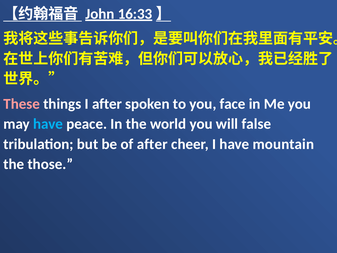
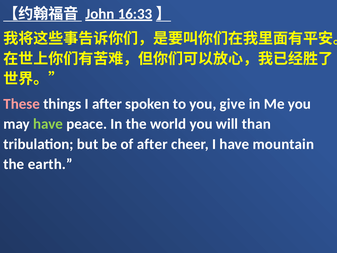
face: face -> give (233, 104)
have colour: light blue -> light green (48, 124)
false: false -> than (256, 124)
those: those -> earth (50, 164)
